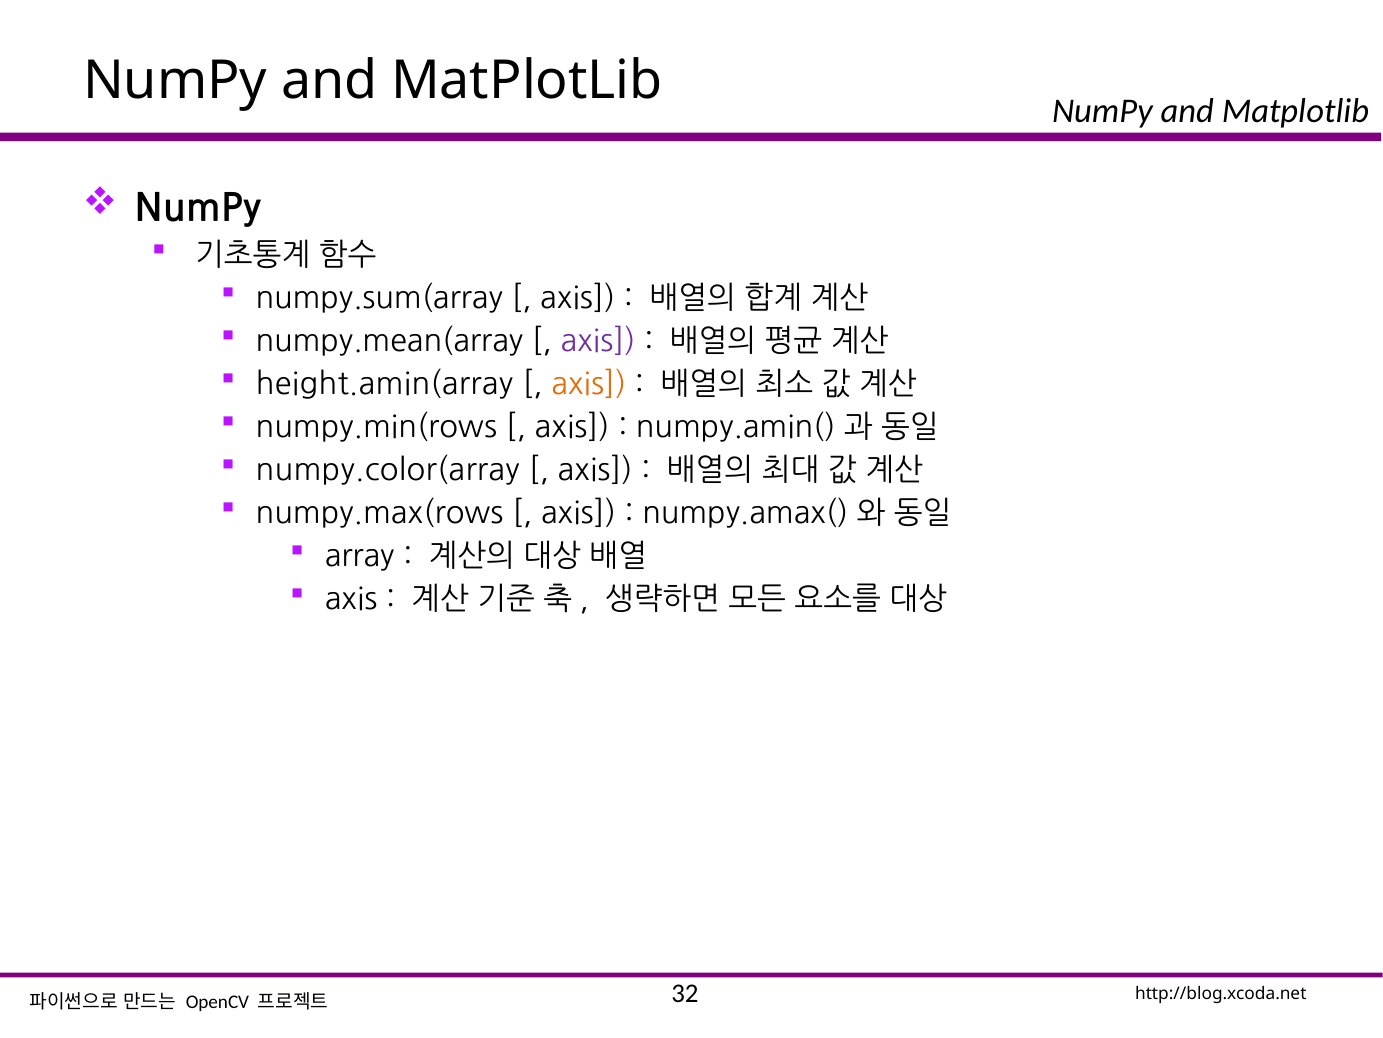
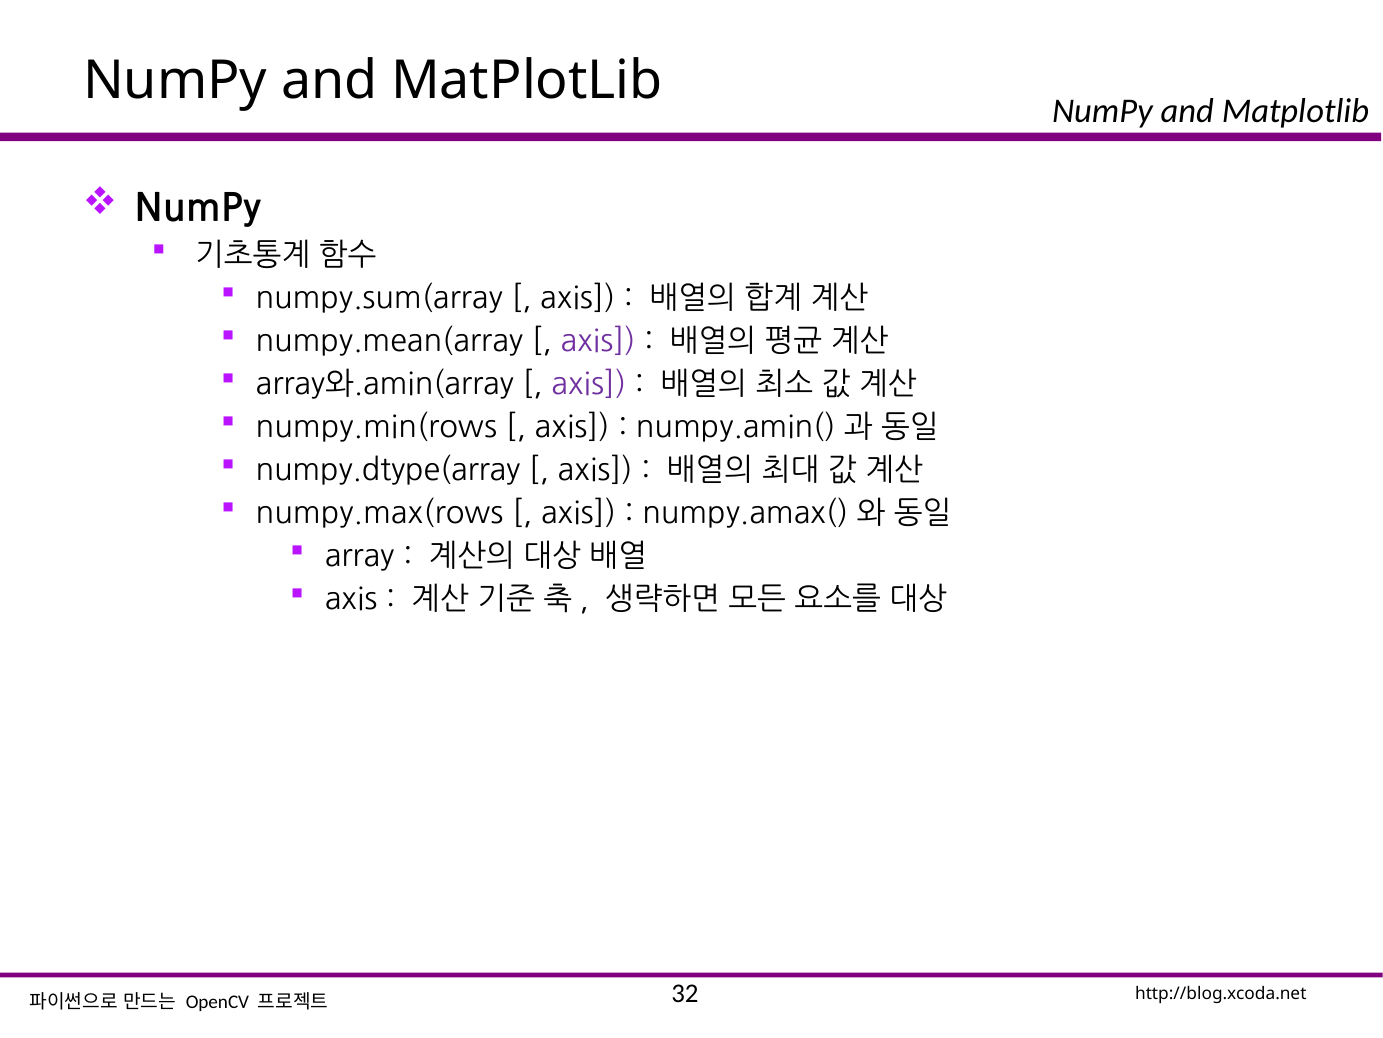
height.amin(array: height.amin(array -> array와.amin(array (385, 384)
axis colour: orange -> purple (589, 384)
numpy.color(array: numpy.color(array -> numpy.dtype(array (388, 470)
